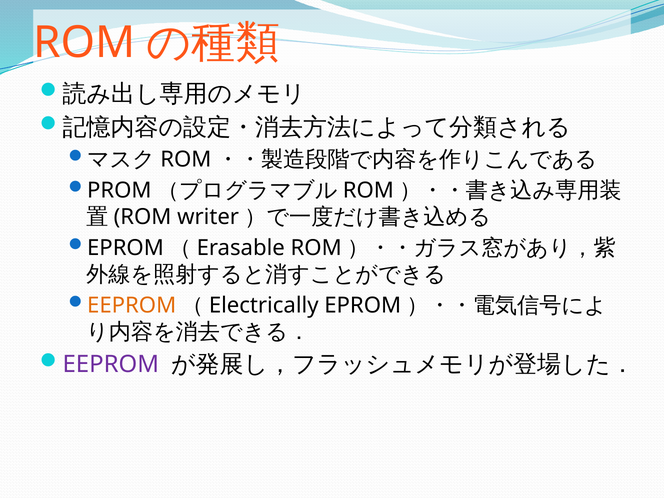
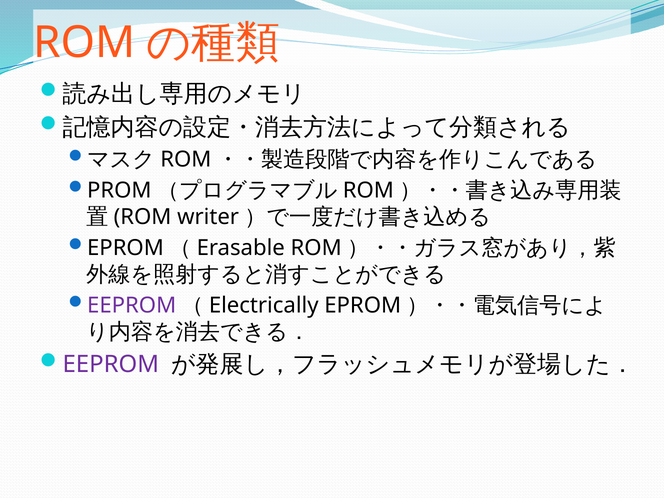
EEPROM colour: orange -> purple (132, 305)
